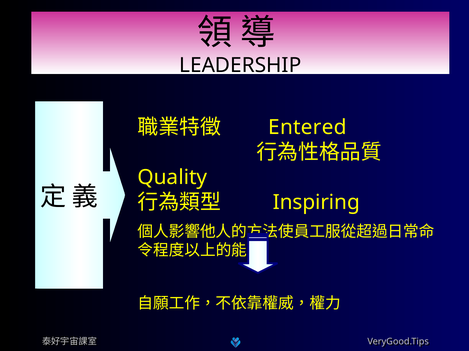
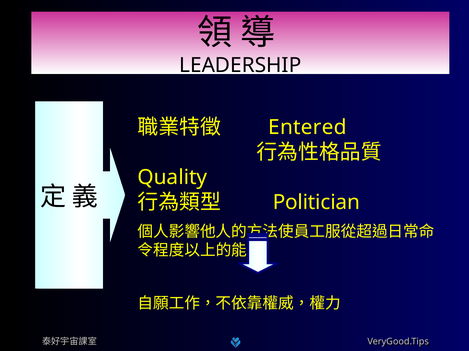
Inspiring: Inspiring -> Politician (316, 203)
